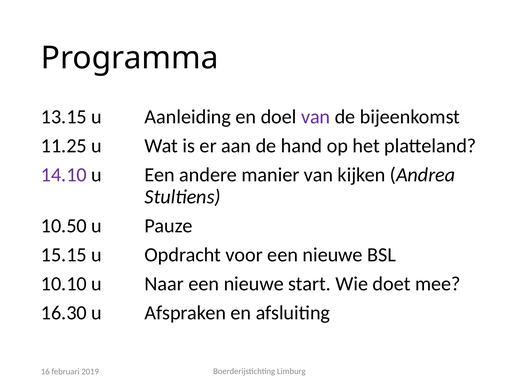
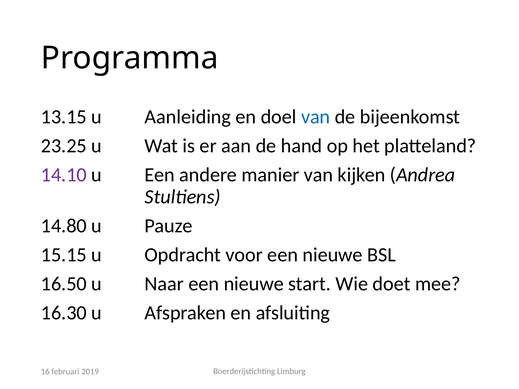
van colour: purple -> blue (316, 117)
11.25: 11.25 -> 23.25 (64, 146)
10.50: 10.50 -> 14.80 (64, 226)
10.10: 10.10 -> 16.50 (64, 284)
